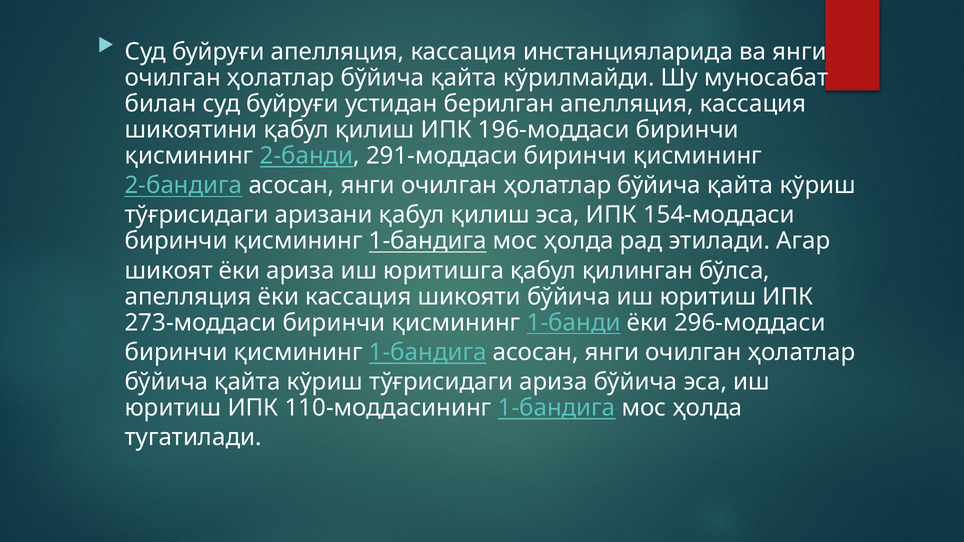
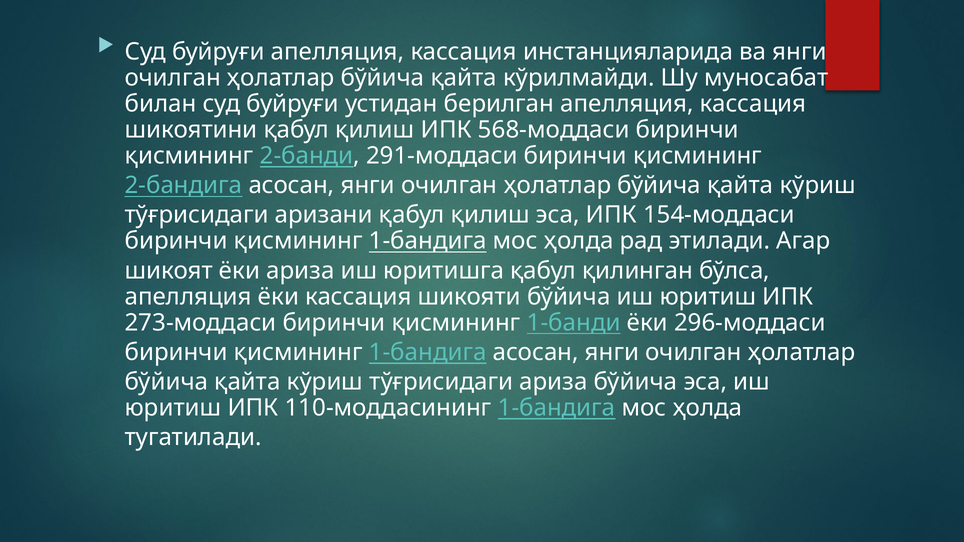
196-моддаси: 196-моддаси -> 568-моддаси (554, 130)
